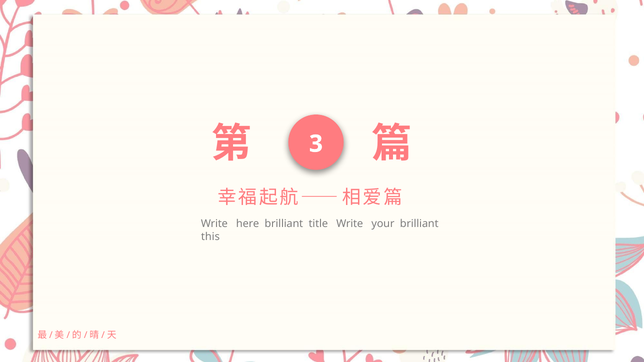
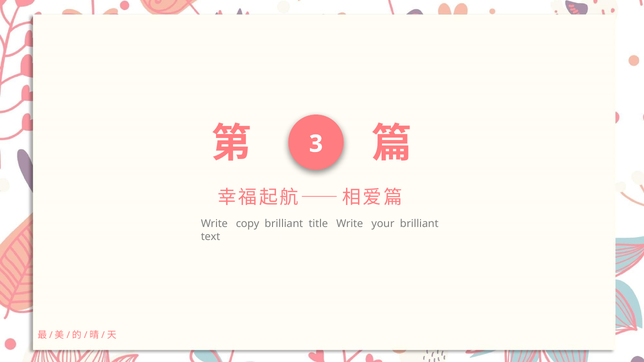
here: here -> copy (248, 224)
this: this -> text (211, 237)
